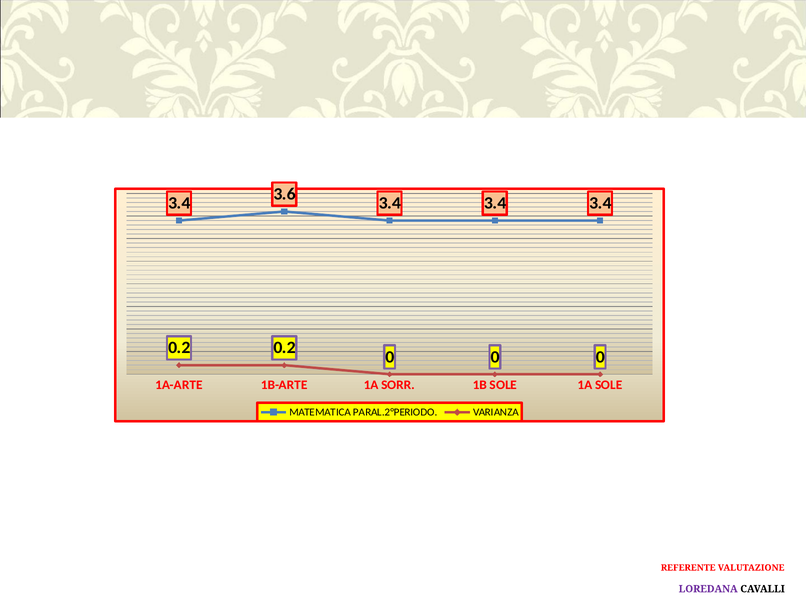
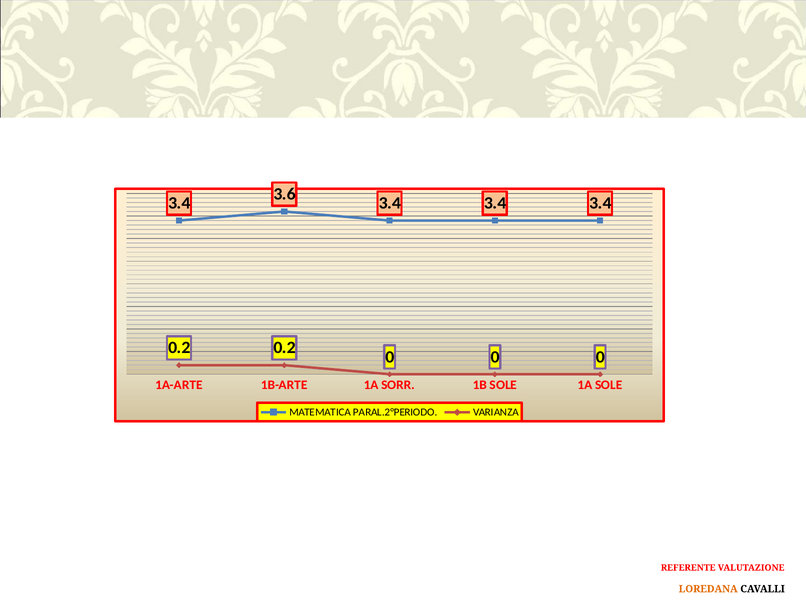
LOREDANA colour: purple -> orange (708, 589)
